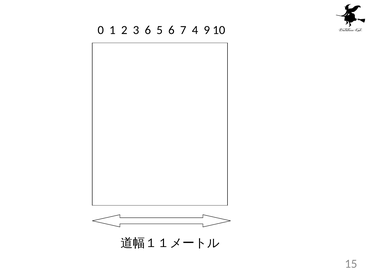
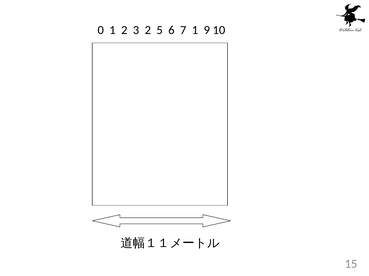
3 6: 6 -> 2 (148, 30)
7 4: 4 -> 1 (195, 30)
